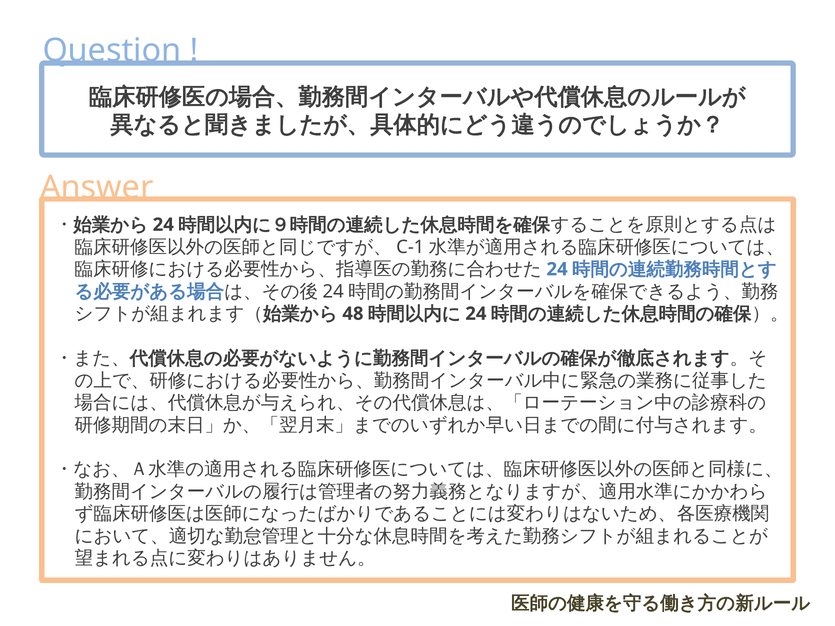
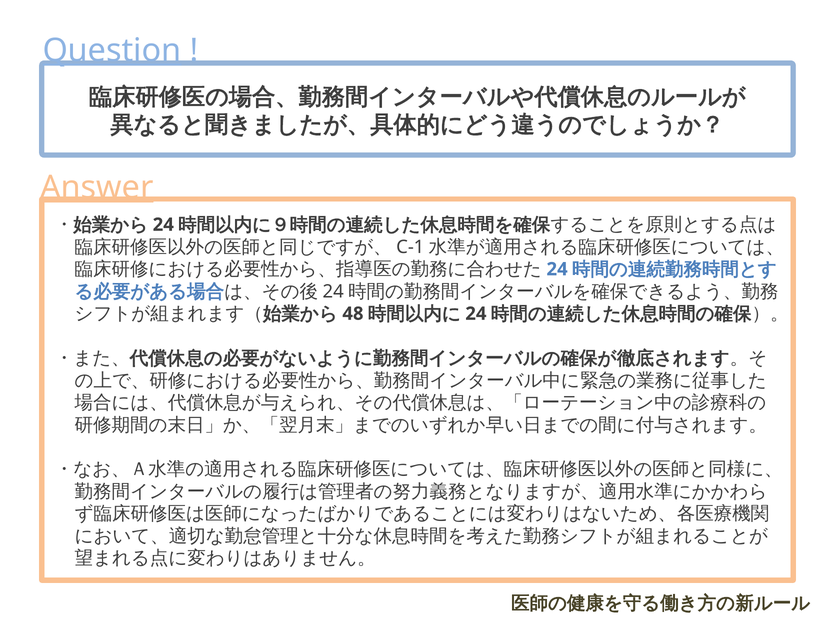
Answer underline: none -> present (97, 188)
